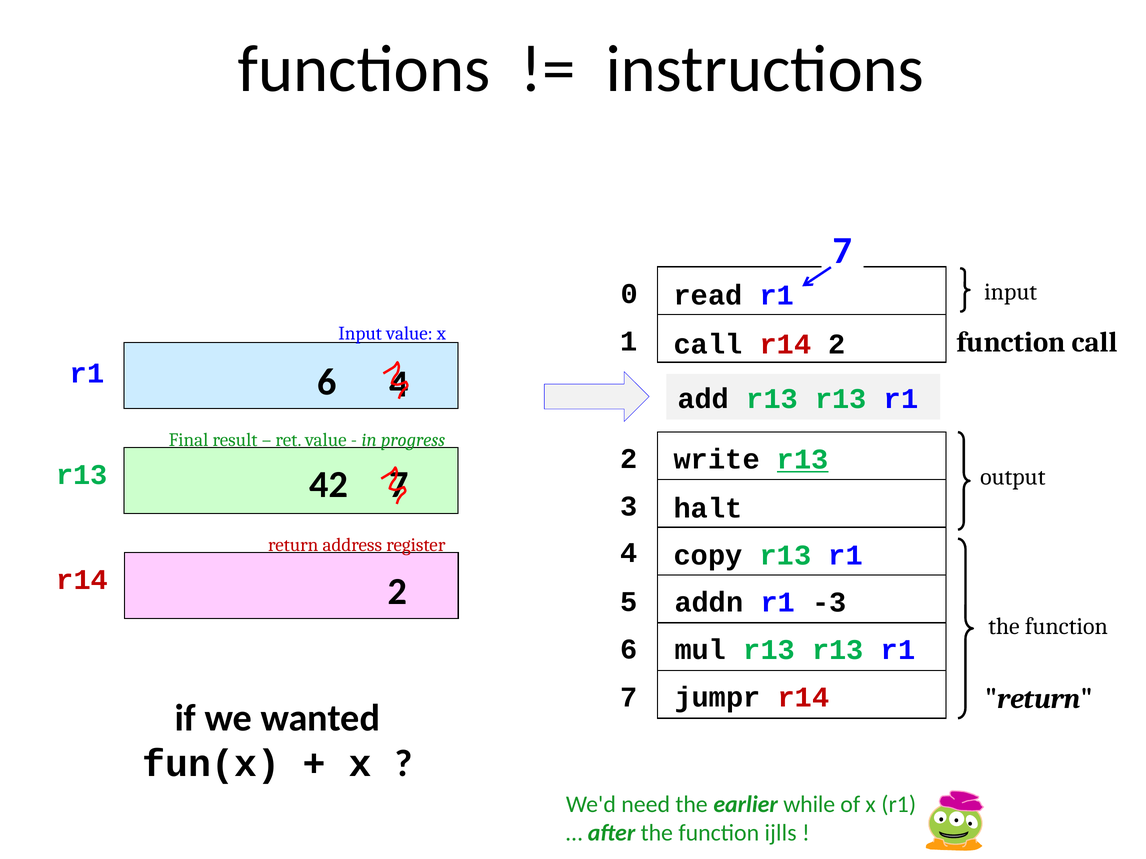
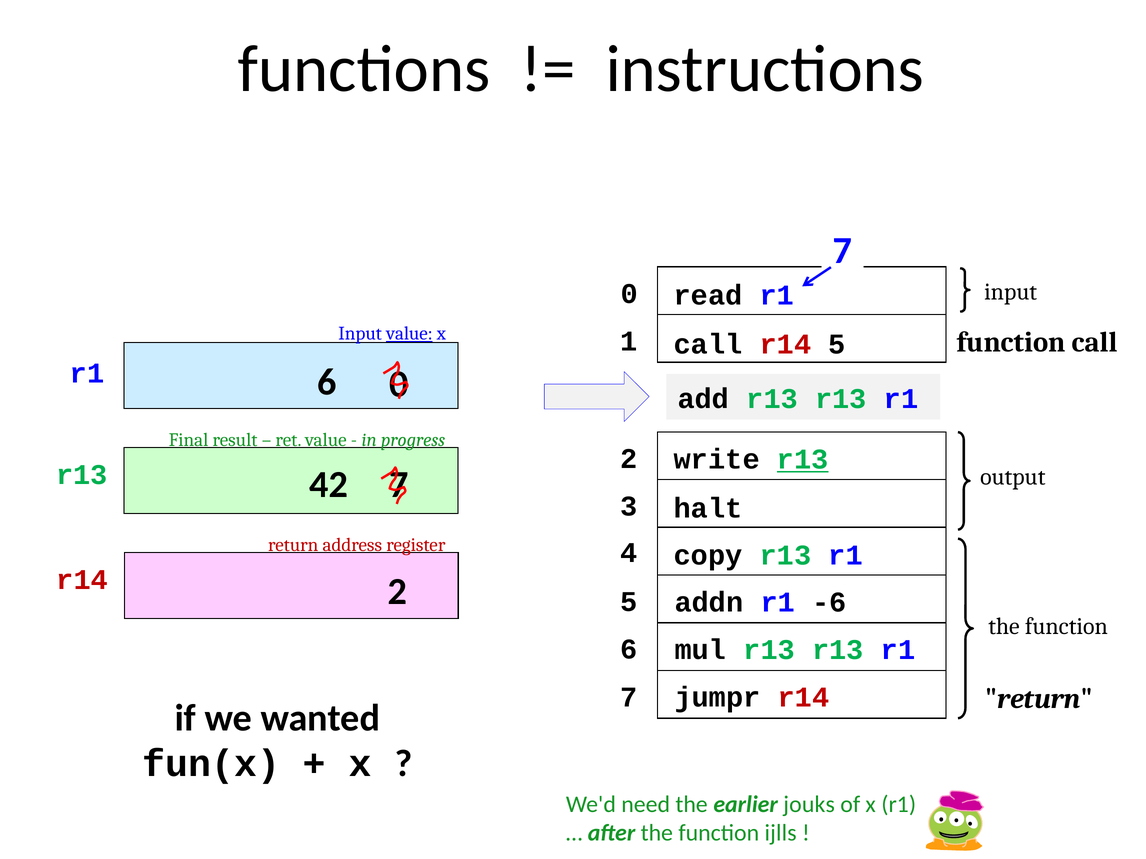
value underline: none -> present (409, 334)
r14 2: 2 -> 5 (837, 344)
6 4: 4 -> 0 (399, 384)
-3: -3 -> -6 (829, 602)
while: while -> jouks (809, 805)
